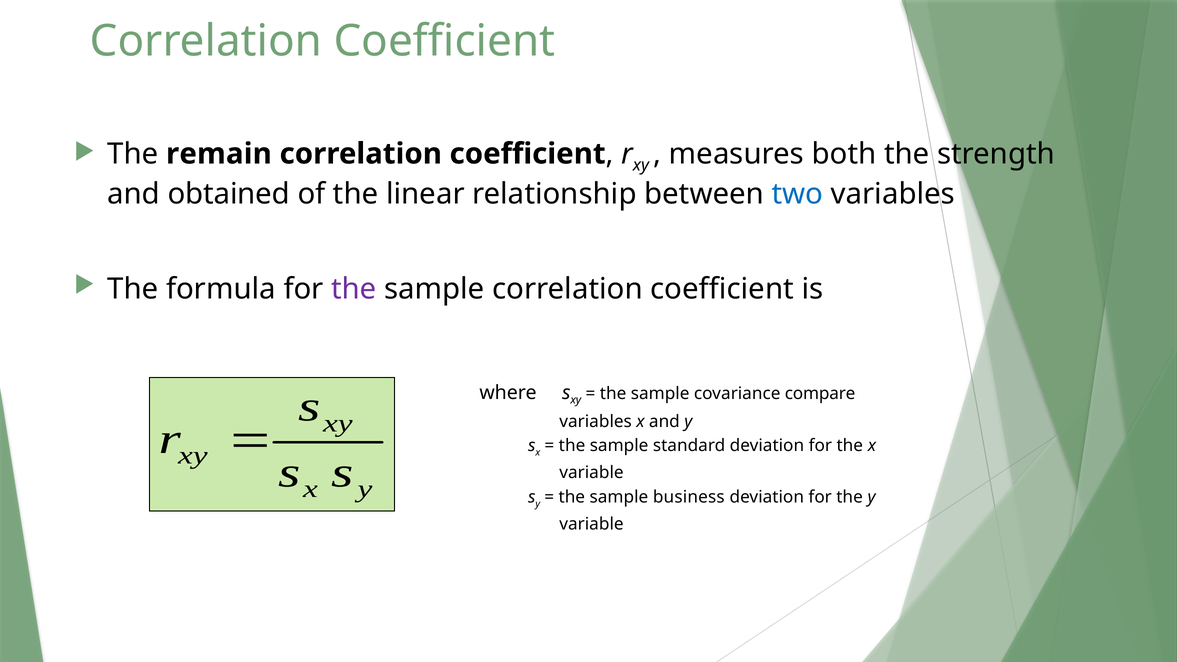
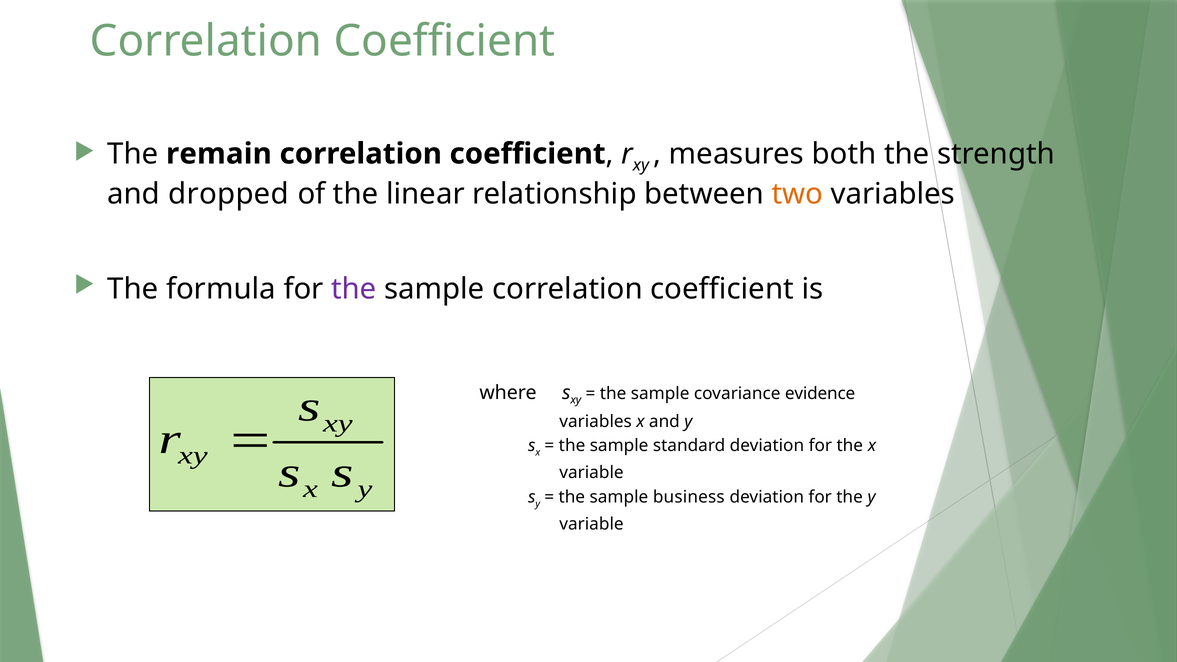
obtained: obtained -> dropped (229, 194)
two colour: blue -> orange (798, 194)
compare: compare -> evidence (820, 393)
